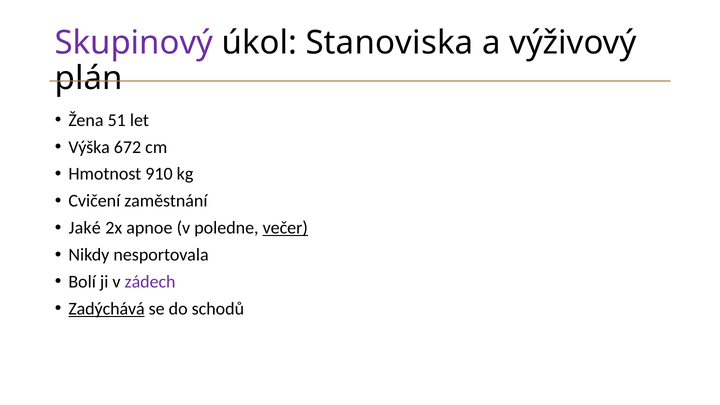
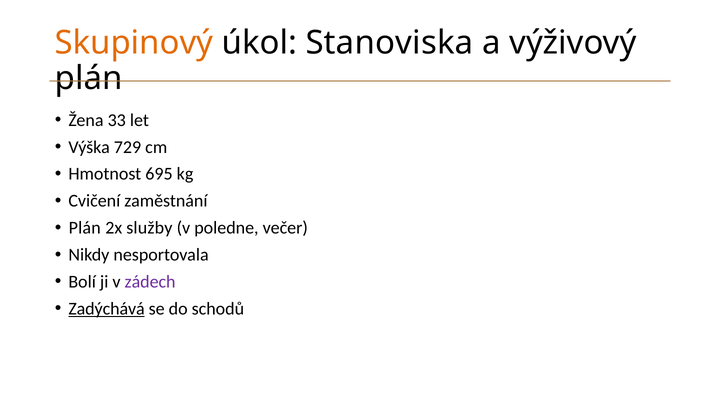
Skupinový colour: purple -> orange (134, 43)
51: 51 -> 33 (117, 120)
672: 672 -> 729 (128, 147)
910: 910 -> 695 (159, 174)
Jaké: Jaké -> Plán (85, 228)
apnoe: apnoe -> služby (149, 228)
večer underline: present -> none (285, 228)
